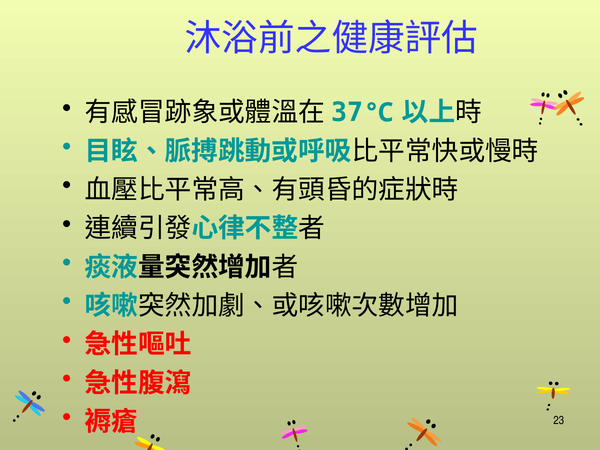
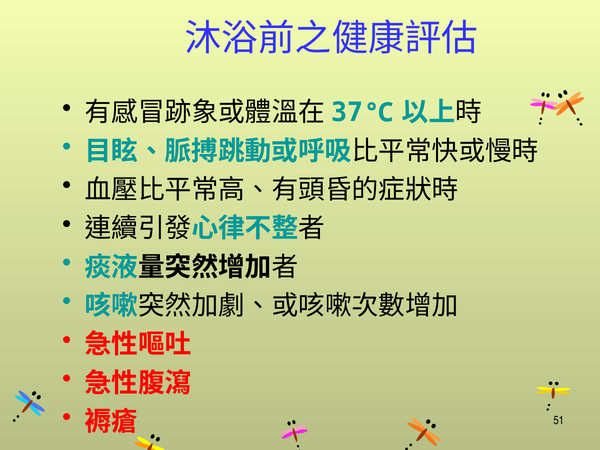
23: 23 -> 51 (559, 421)
